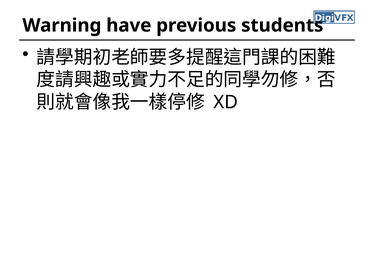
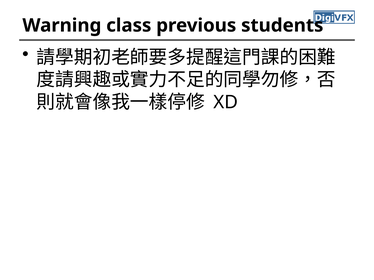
have: have -> class (129, 25)
